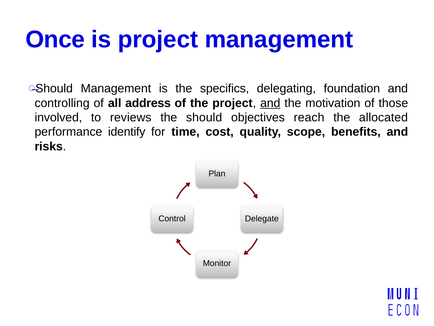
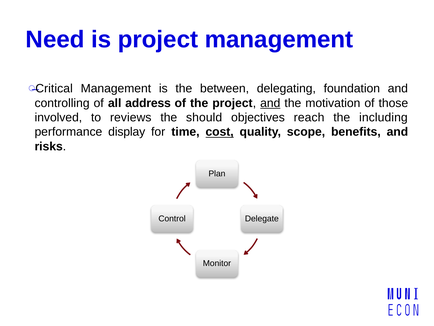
Once: Once -> Need (55, 39)
Should: Should -> Critical (54, 88)
specifics: specifics -> between (225, 88)
allocated: allocated -> including (383, 117)
identify: identify -> display (127, 132)
cost underline: none -> present (220, 132)
